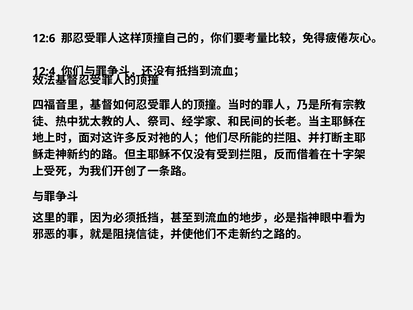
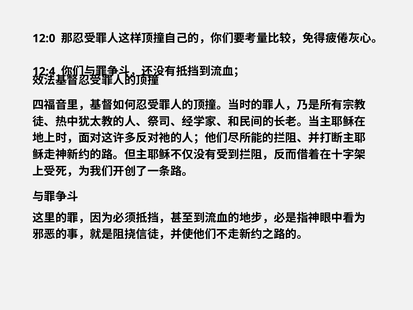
12:6: 12:6 -> 12:0 (44, 38)
